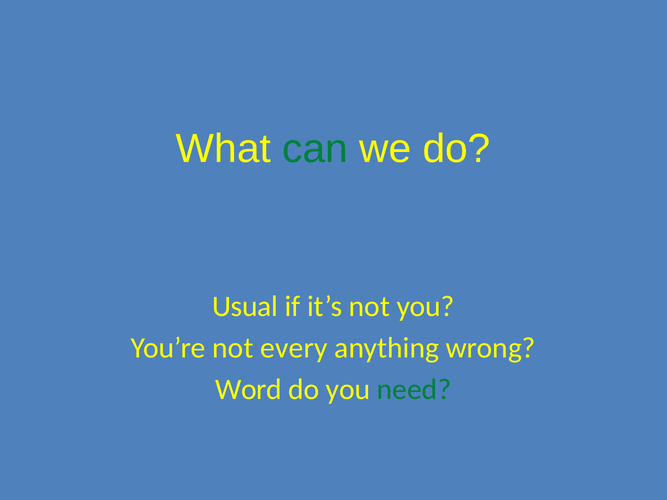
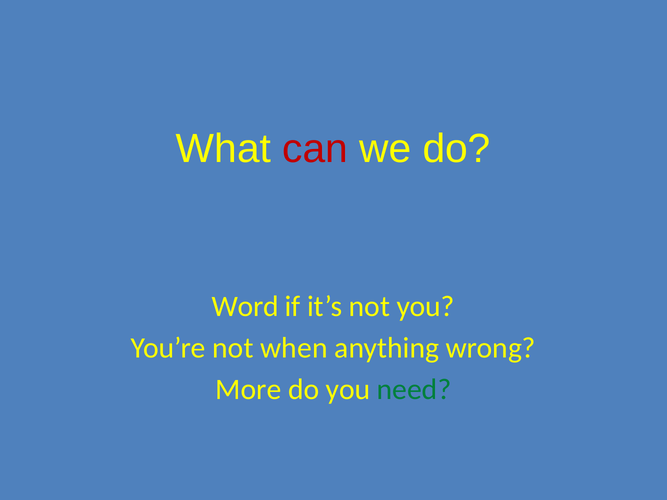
can colour: green -> red (315, 149)
Usual: Usual -> Word (245, 307)
every: every -> when (294, 348)
Word: Word -> More (248, 390)
